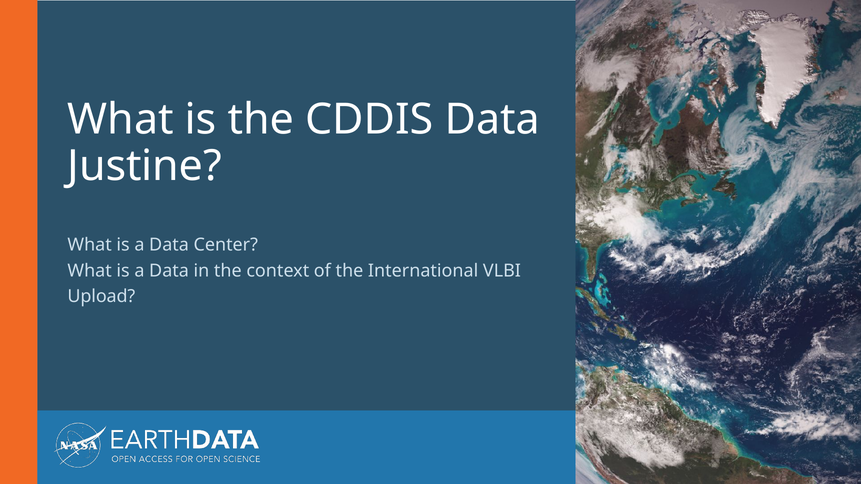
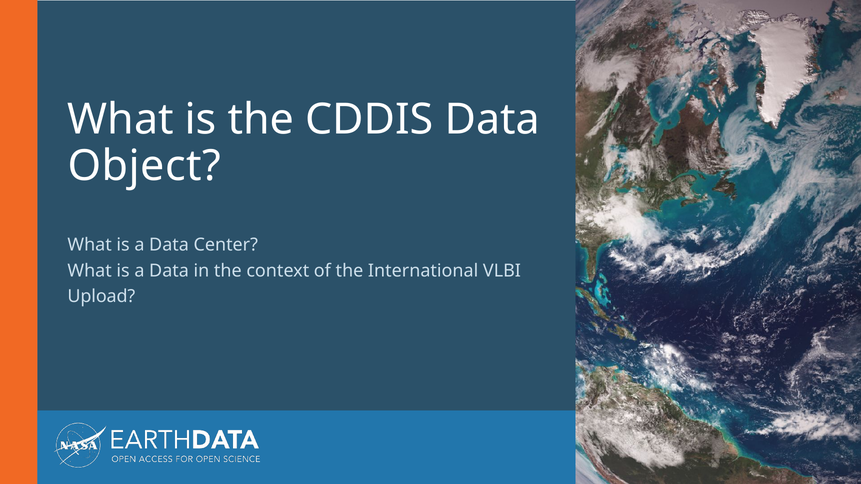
Justine: Justine -> Object (144, 166)
